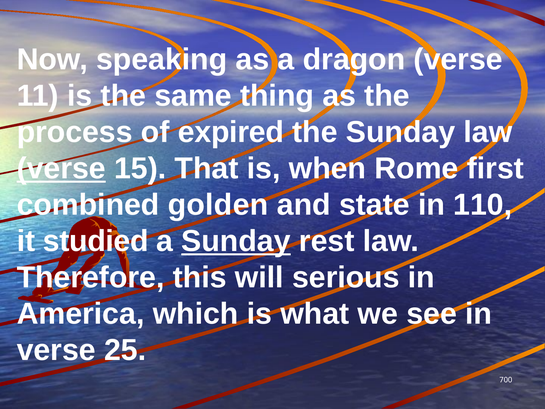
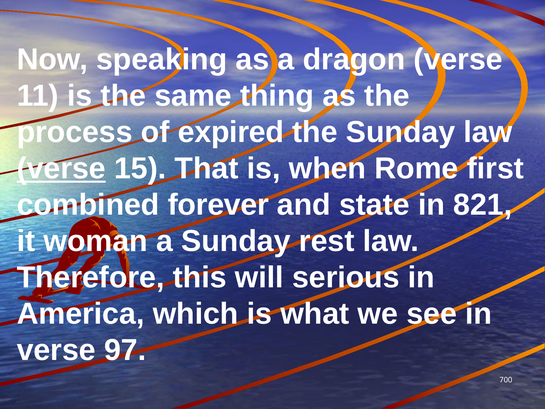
golden: golden -> forever (218, 205)
110: 110 -> 821 (483, 205)
studied: studied -> woman (96, 241)
Sunday underline: present -> none (236, 241)
25: 25 -> 97 (125, 350)
